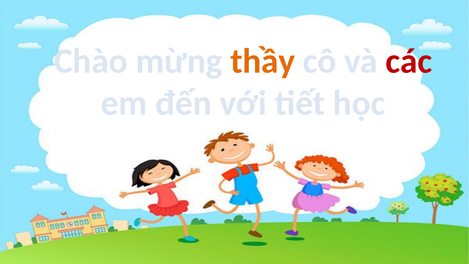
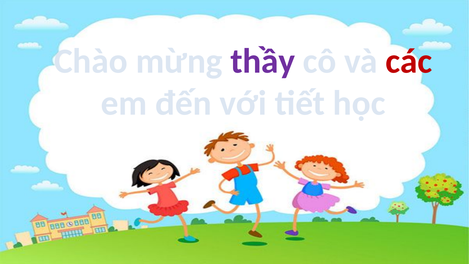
thầy colour: orange -> purple (263, 61)
